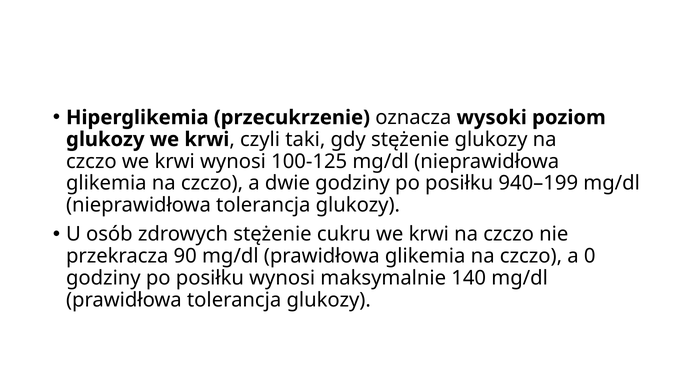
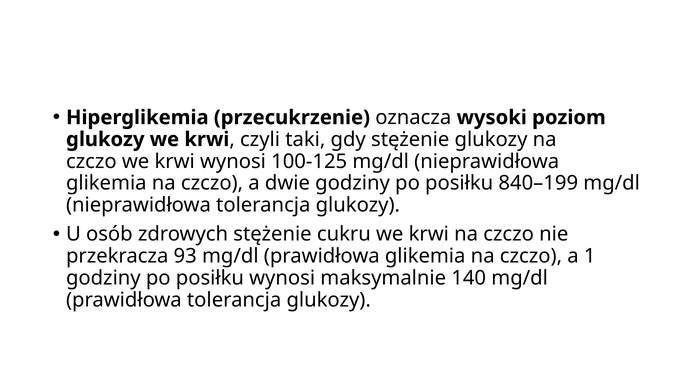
940–199: 940–199 -> 840–199 (538, 183)
90: 90 -> 93 (185, 256)
0: 0 -> 1 (590, 256)
